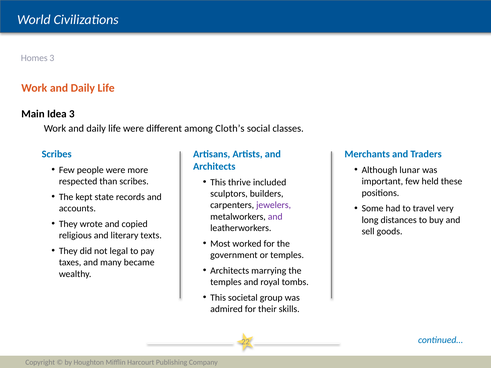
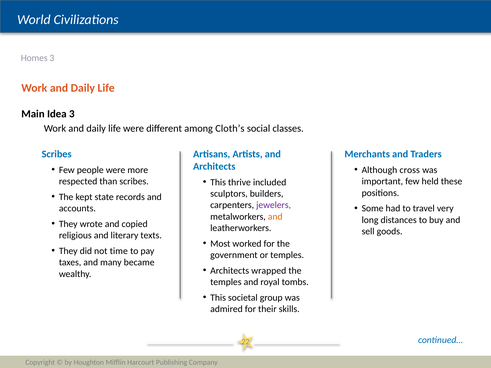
lunar: lunar -> cross (410, 170)
and colour: purple -> orange (275, 217)
legal: legal -> time (119, 251)
marrying: marrying -> wrapped (269, 271)
